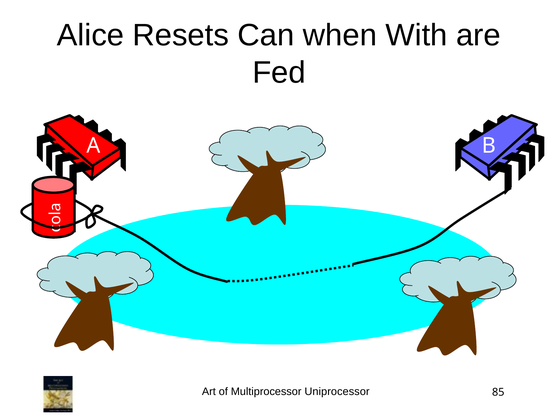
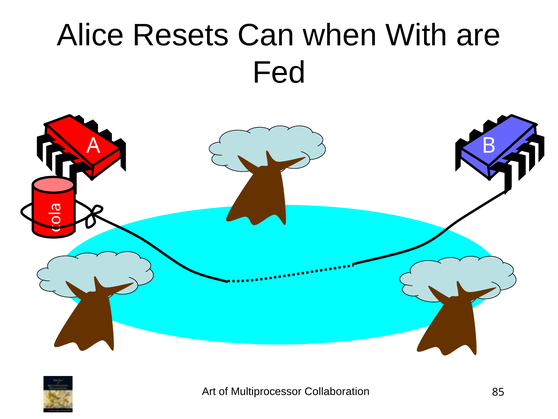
Uniprocessor: Uniprocessor -> Collaboration (337, 391)
